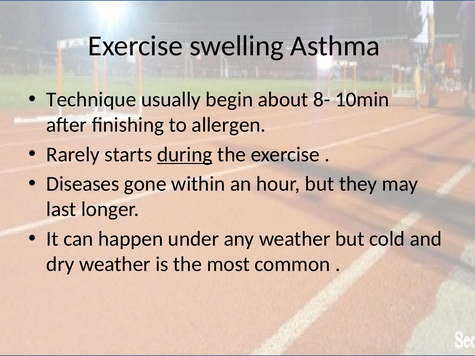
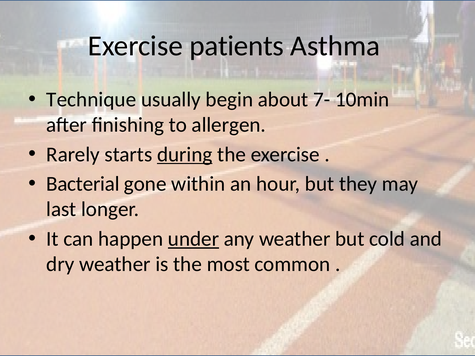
swelling: swelling -> patients (237, 46)
8-: 8- -> 7- (322, 100)
Diseases: Diseases -> Bacterial (83, 184)
under underline: none -> present (194, 239)
